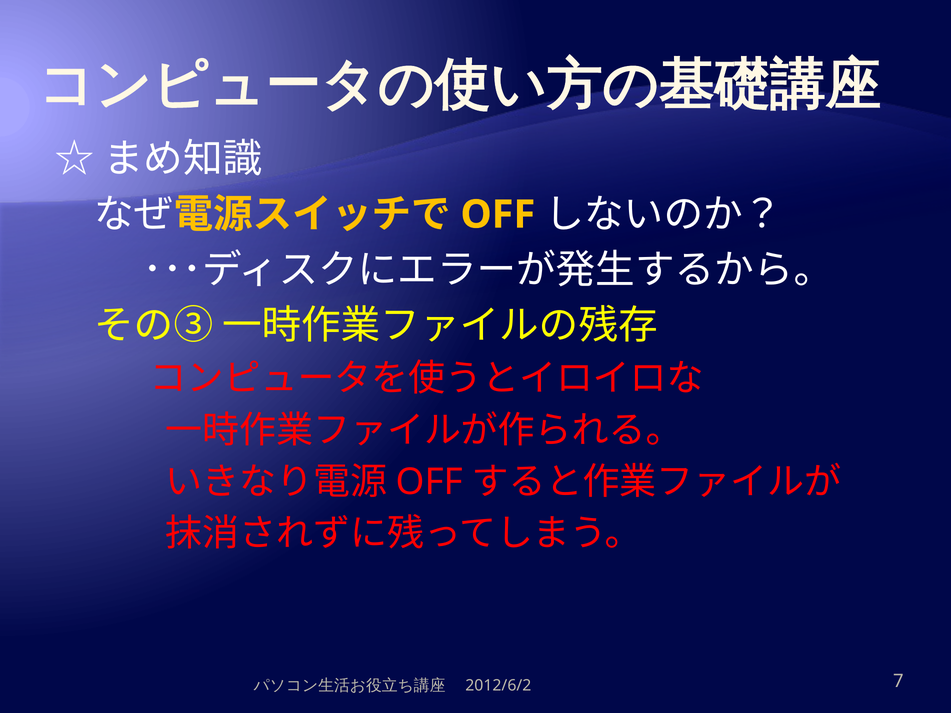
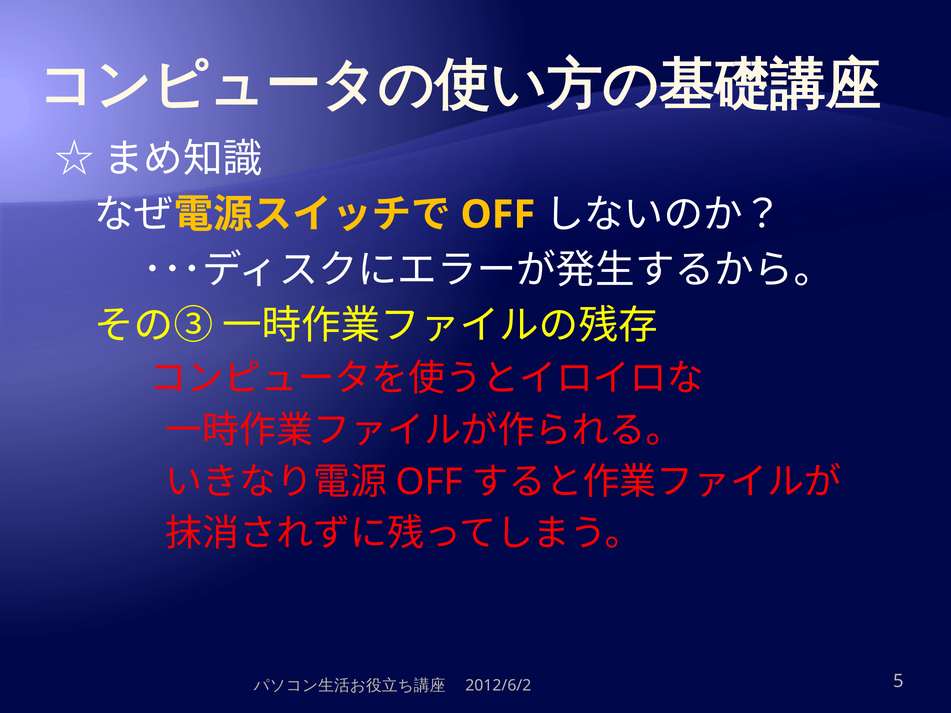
7: 7 -> 5 (898, 682)
